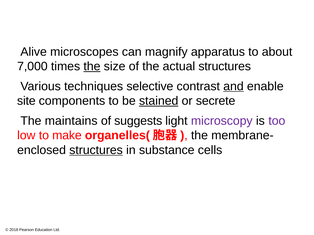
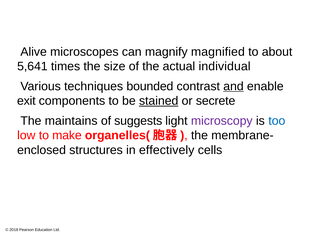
apparatus: apparatus -> magnified (218, 52)
7,000: 7,000 -> 5,641 (32, 67)
the underline: present -> none (92, 67)
actual structures: structures -> individual (225, 67)
selective: selective -> bounded (150, 86)
site: site -> exit (26, 101)
too colour: purple -> blue (277, 121)
structures underline: present -> none (96, 150)
substance: substance -> effectively (167, 150)
